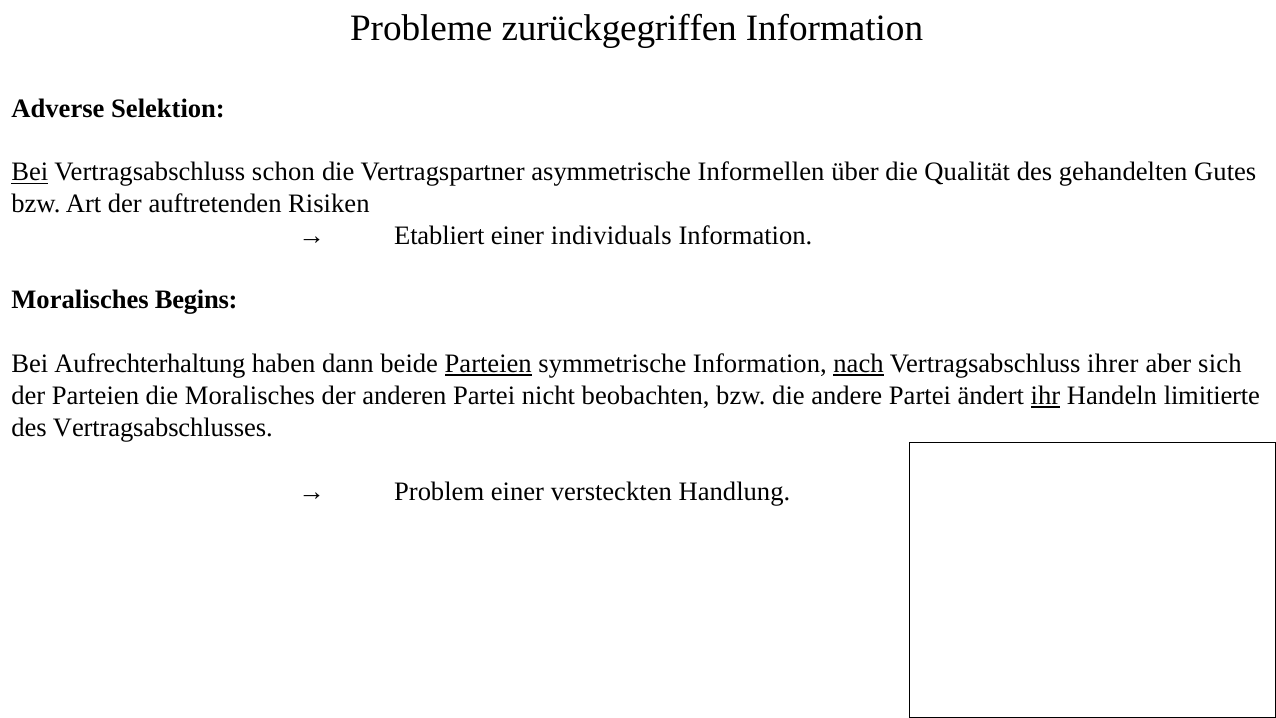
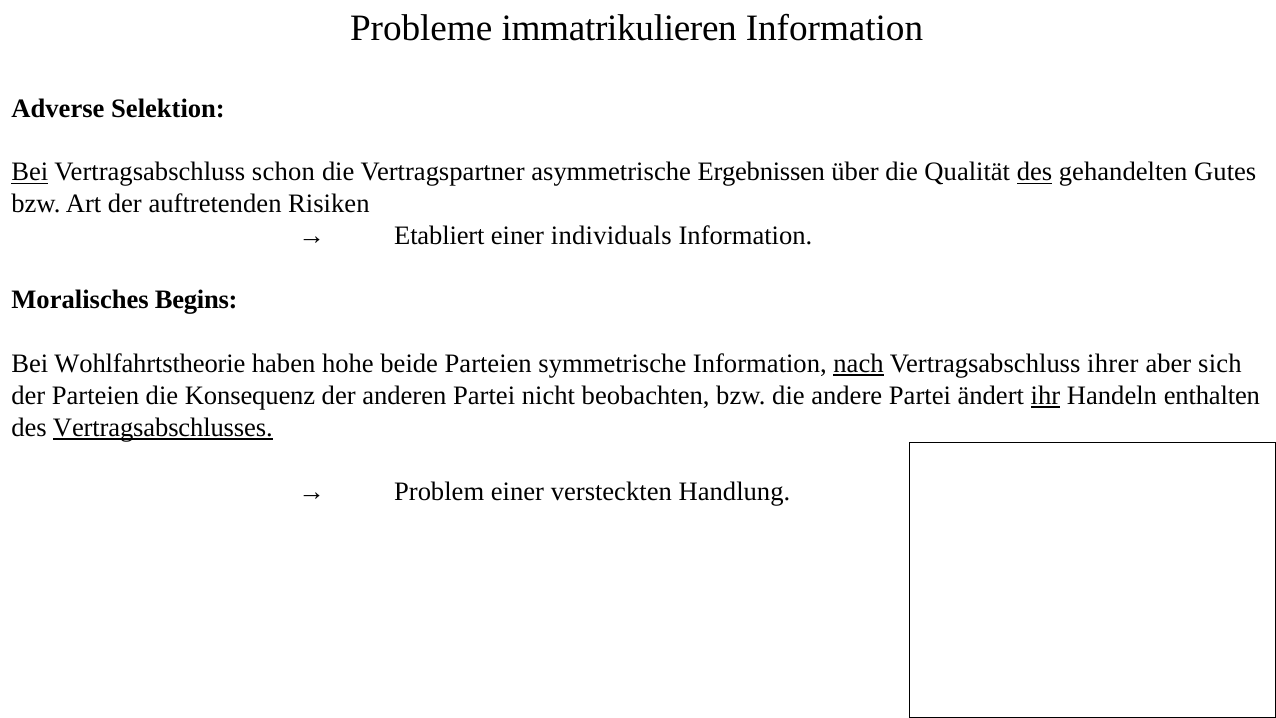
zurückgegriffen: zurückgegriffen -> immatrikulieren (619, 28)
Informellen: Informellen -> Ergebnissen (761, 172)
des underline: none -> present (1035, 172)
Aufrechterhaltung: Aufrechterhaltung -> Wohlfahrtstheorie (150, 364)
dann: dann -> hohe (348, 364)
Parteien underline: present -> none (488, 364)
die Moralisches: Moralisches -> Konsequenz (250, 396)
limitierte: limitierte -> enthalten (1212, 396)
Vertragsabschlusses underline: none -> present (163, 427)
